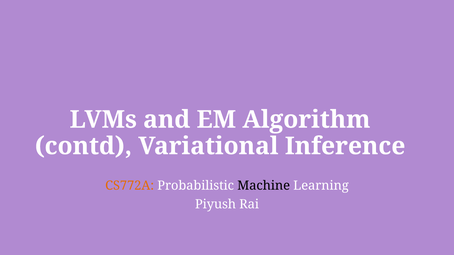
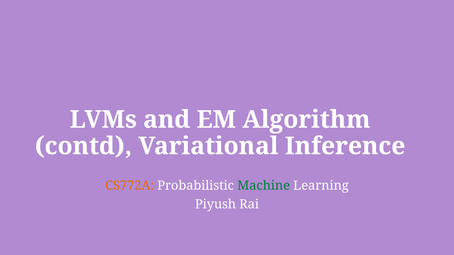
Machine colour: black -> green (264, 186)
